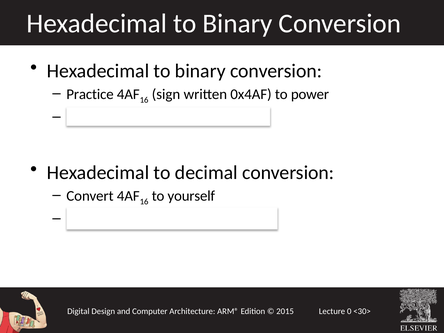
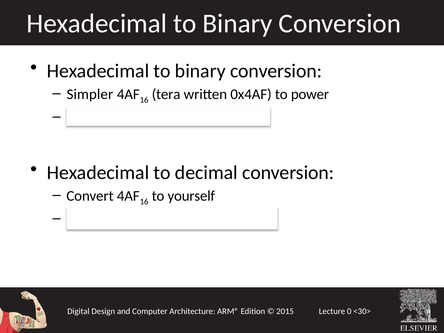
Practice: Practice -> Simpler (90, 94)
sign: sign -> tera (166, 94)
